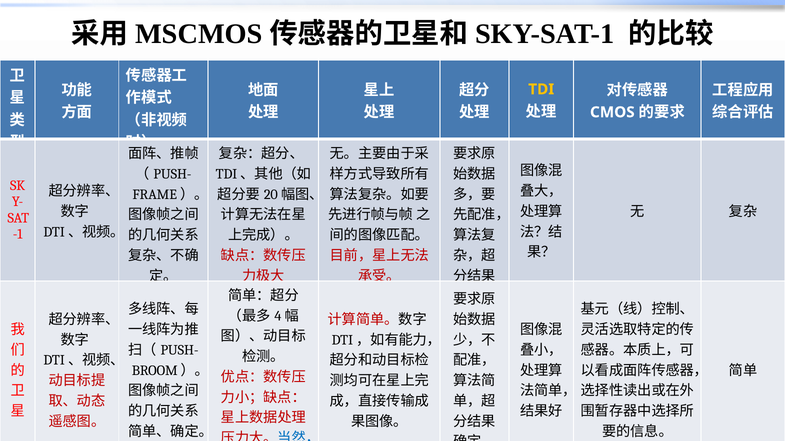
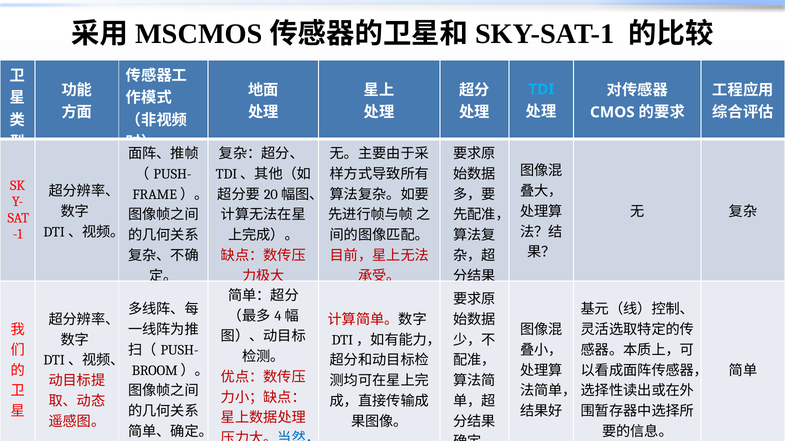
TDI colour: yellow -> light blue (541, 89)
